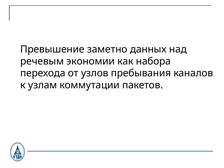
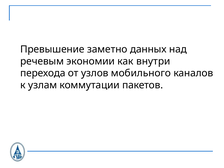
набора: набора -> внутри (153, 61)
пребывания: пребывания -> мобильного (141, 73)
